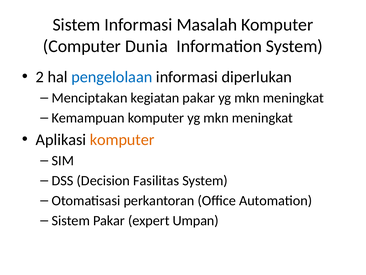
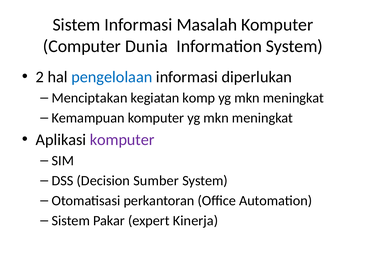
kegiatan pakar: pakar -> komp (199, 98)
komputer colour: orange -> purple (122, 139)
Fasilitas: Fasilitas -> Sumber (156, 180)
Umpan: Umpan -> Kinerja (196, 220)
